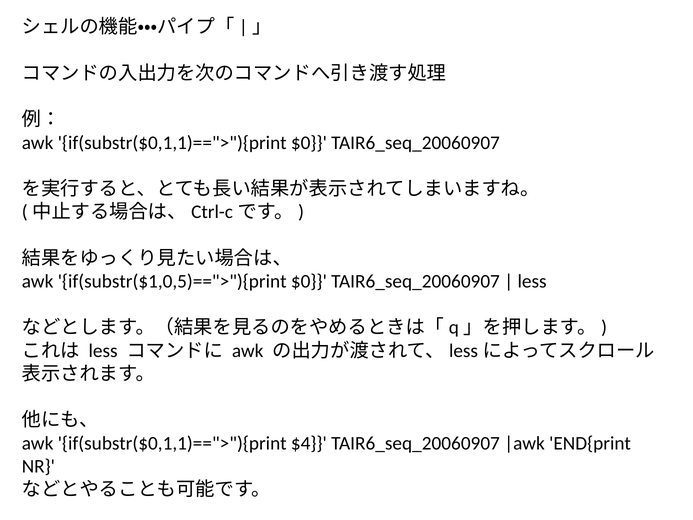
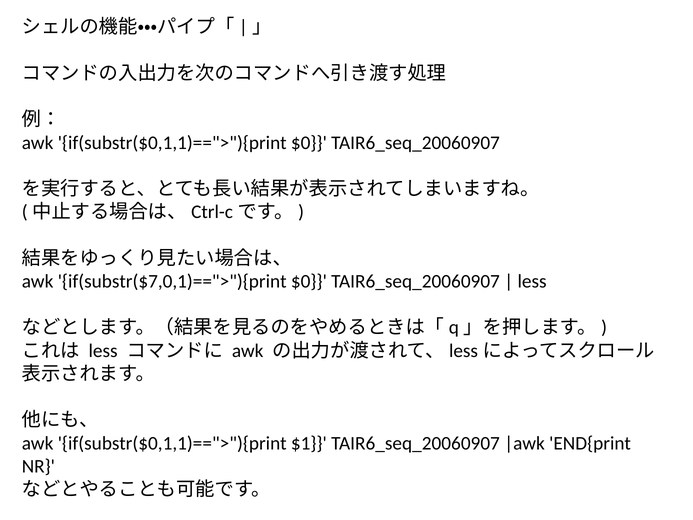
if(substr($1,0,5)==">"){print: if(substr($1,0,5)==">"){print -> if(substr($7,0,1)==">"){print (172, 281)
$4: $4 -> $1 (309, 443)
